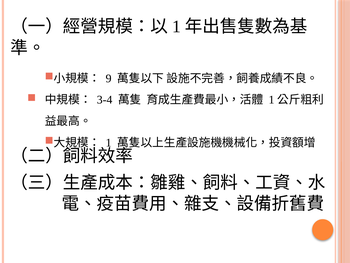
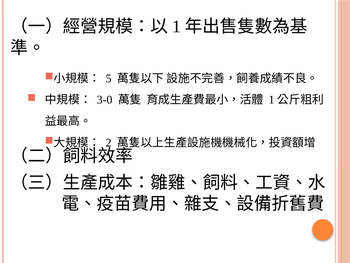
9: 9 -> 5 (109, 78)
3-4: 3-4 -> 3-0 (105, 100)
1: 1 -> 2 (109, 142)
